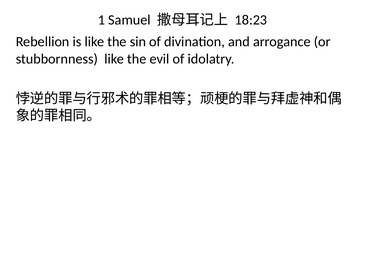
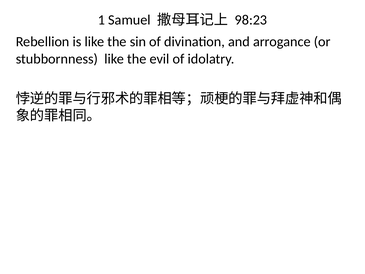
18:23: 18:23 -> 98:23 (251, 20)
